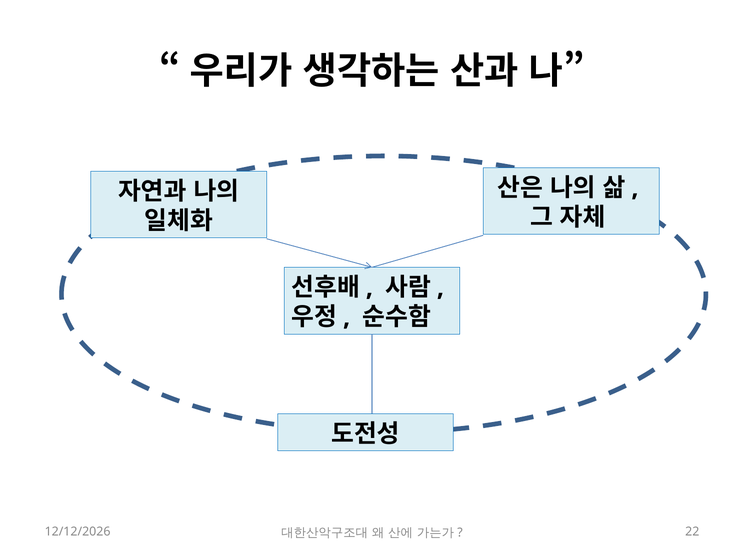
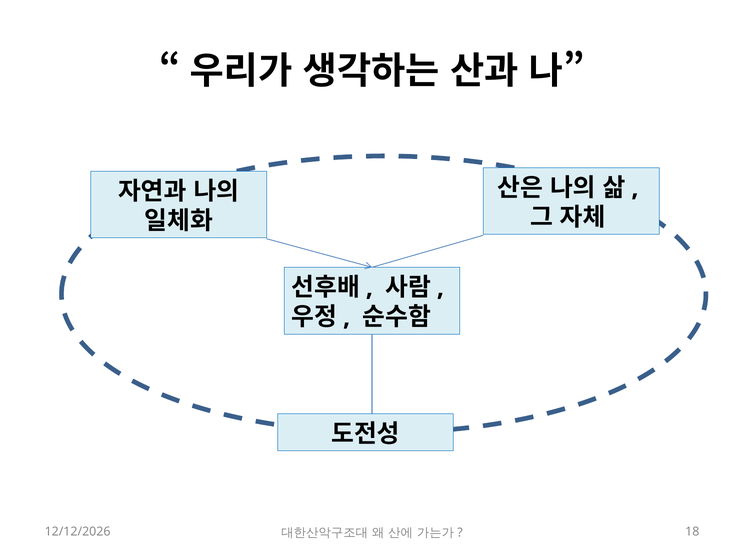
22: 22 -> 18 (692, 532)
